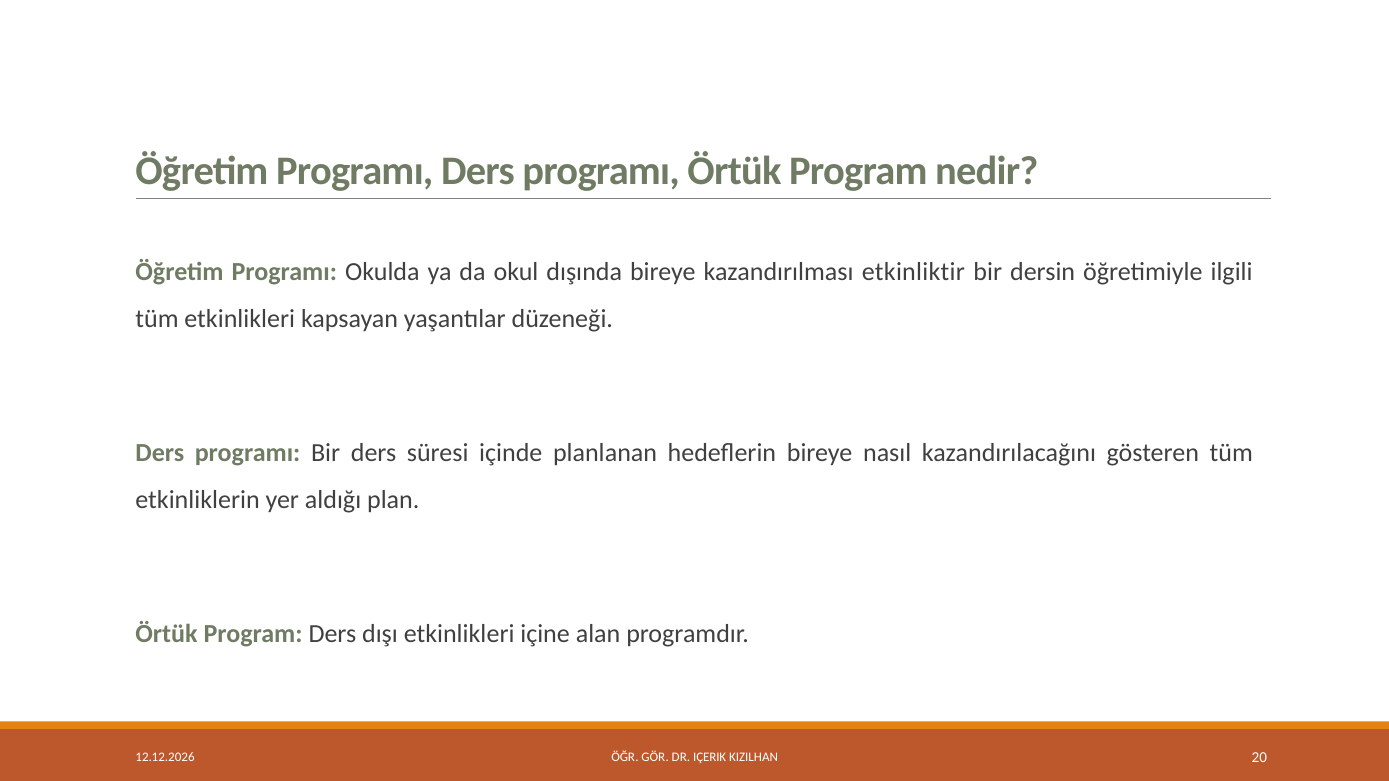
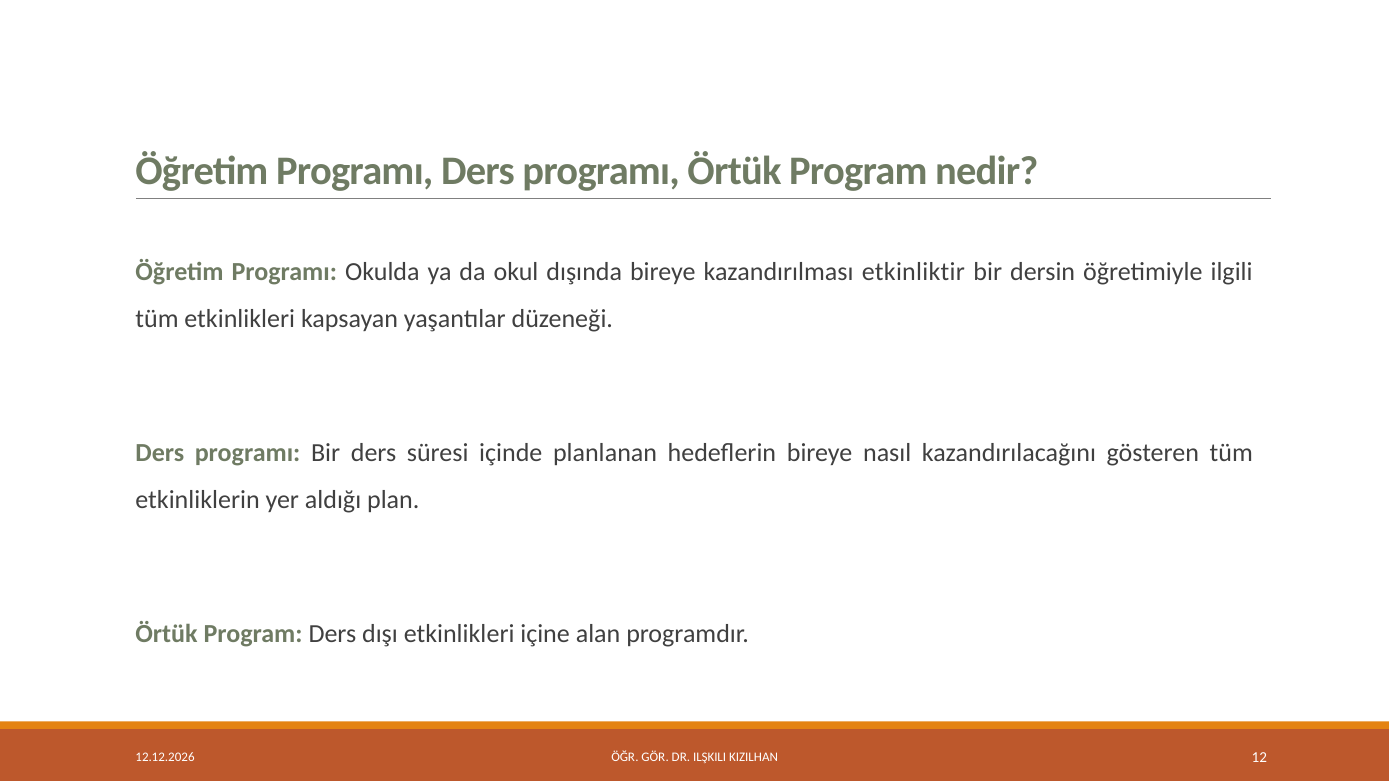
IÇERIK: IÇERIK -> ILŞKILI (710, 758)
20: 20 -> 12 (1259, 758)
